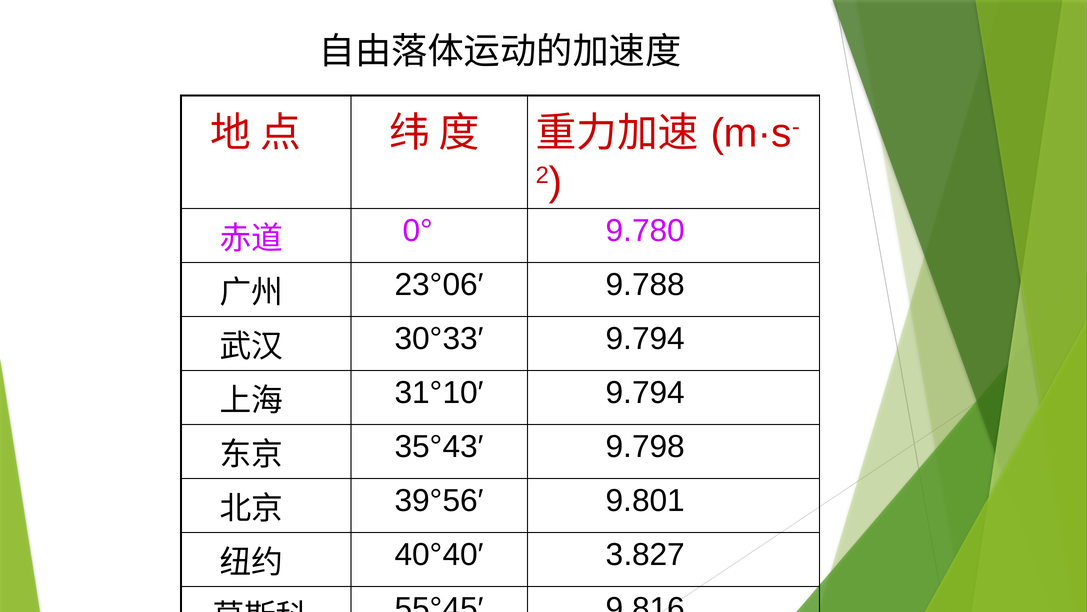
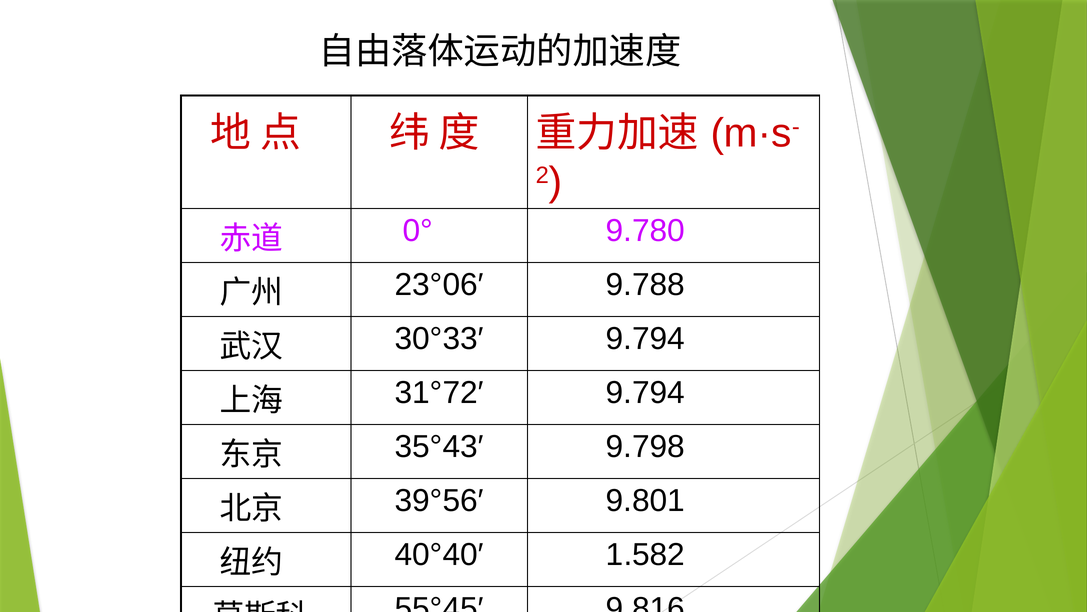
31°10′: 31°10′ -> 31°72′ (439, 392)
3.827: 3.827 -> 1.582 (646, 554)
